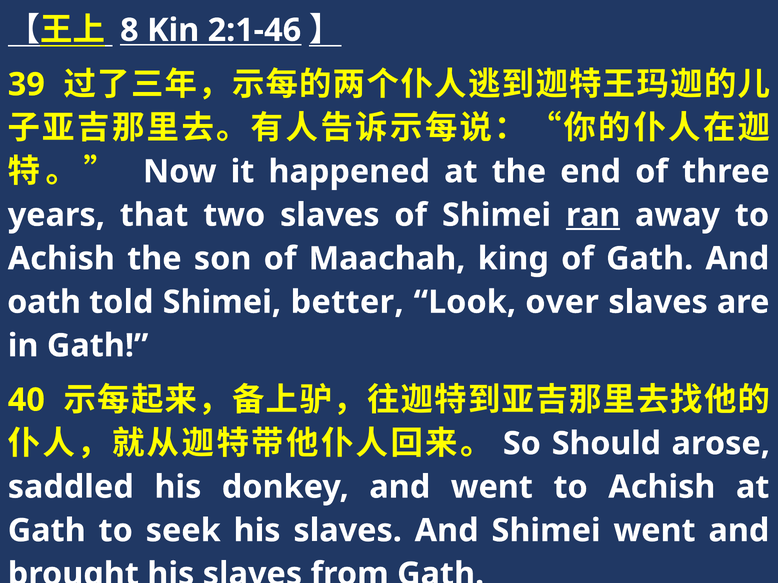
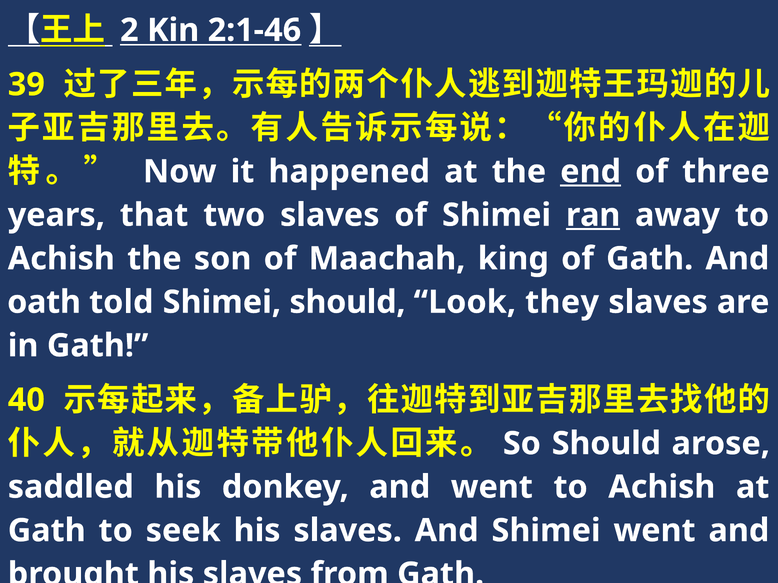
8: 8 -> 2 (129, 30)
end underline: none -> present (591, 172)
Shimei better: better -> should (348, 302)
over: over -> they (562, 302)
